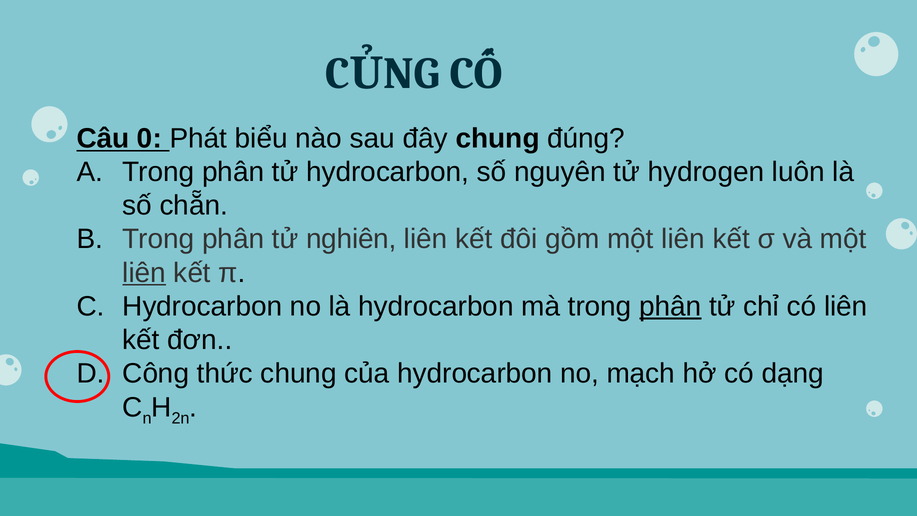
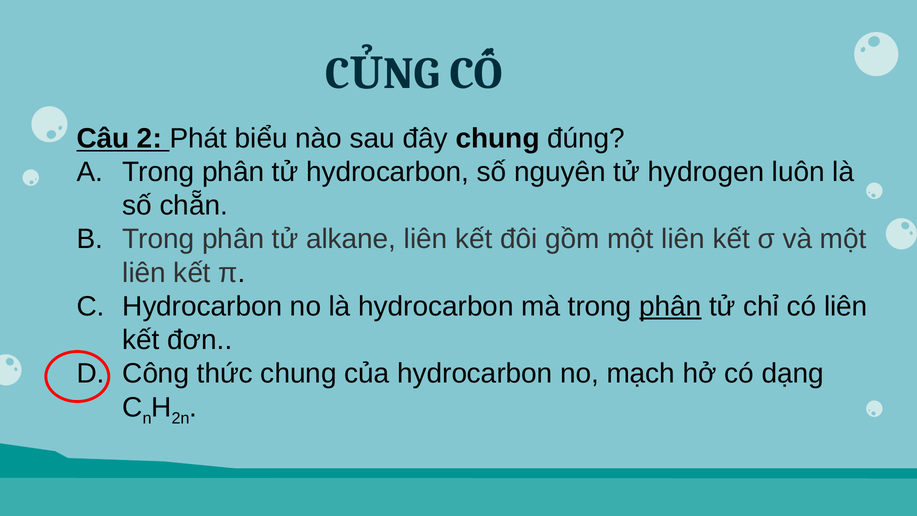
0: 0 -> 2 (149, 138)
nghiên: nghiên -> alkane (351, 239)
liên underline: present -> none (144, 273)
